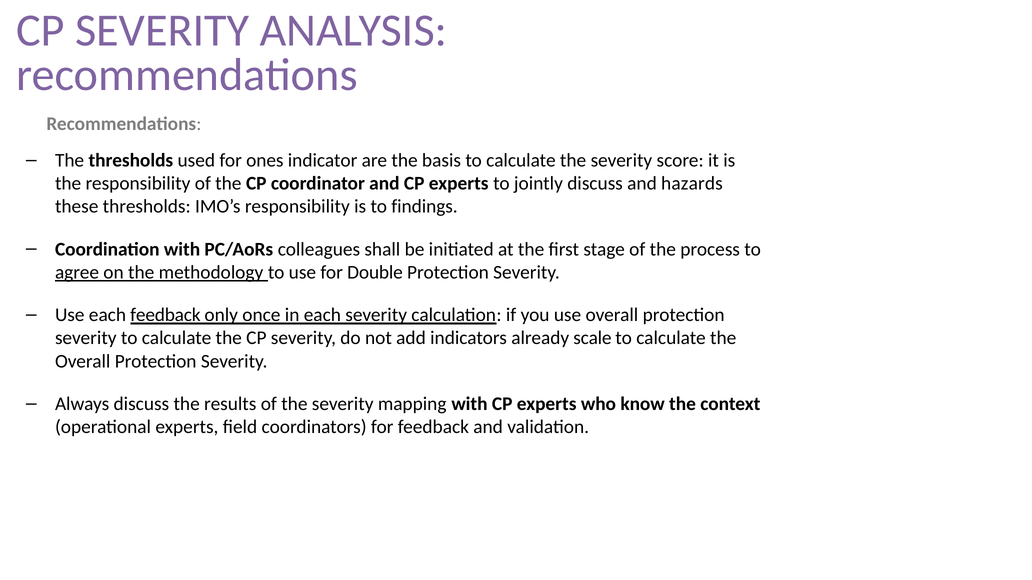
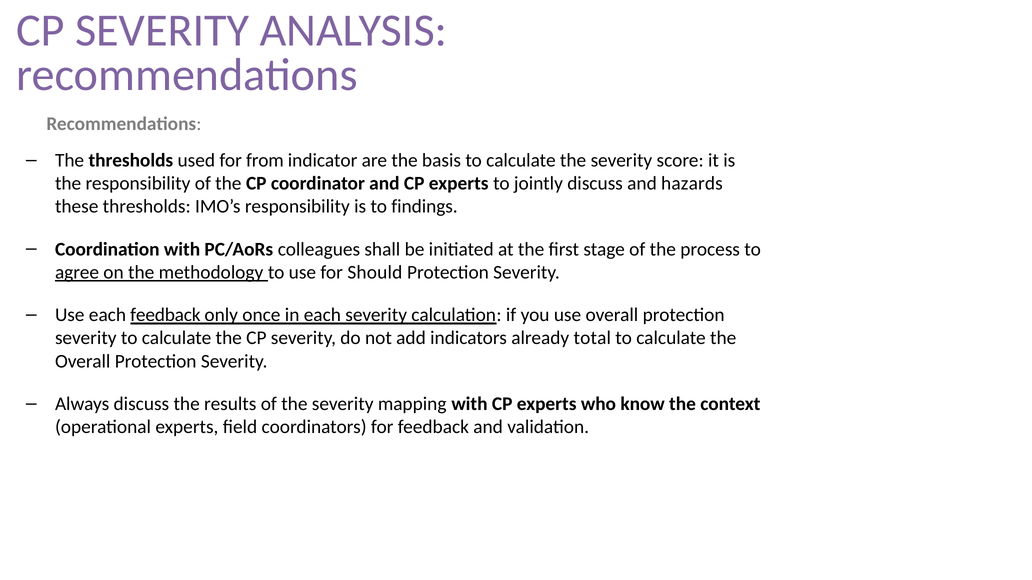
ones: ones -> from (265, 160)
Double: Double -> Should (375, 273)
scale: scale -> total (592, 338)
